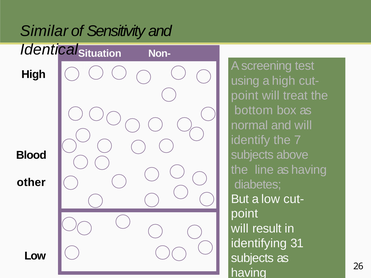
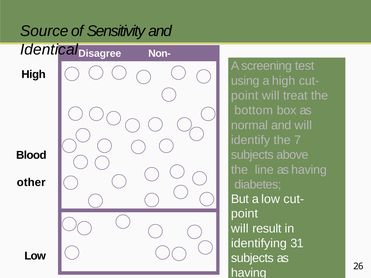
Similar: Similar -> Source (44, 31)
Situation: Situation -> Disagree (100, 53)
